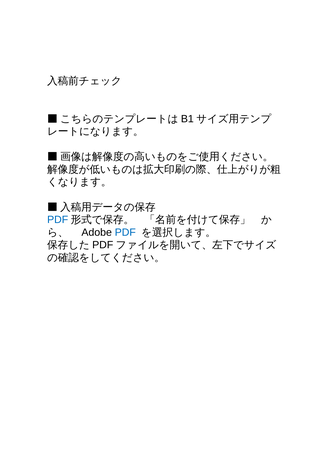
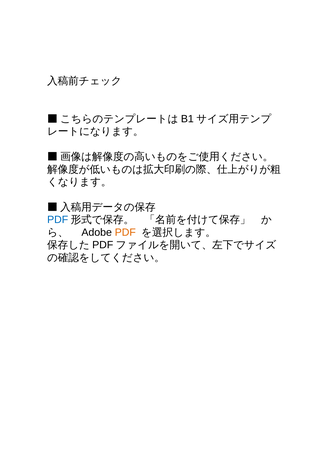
PDF colour: blue -> orange (125, 233)
